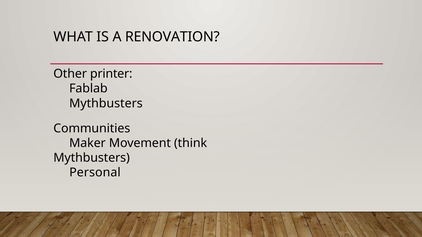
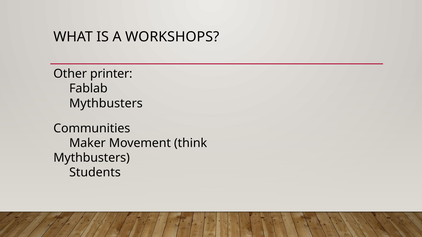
RENOVATION: RENOVATION -> WORKSHOPS (172, 37)
Personal: Personal -> Students (95, 173)
